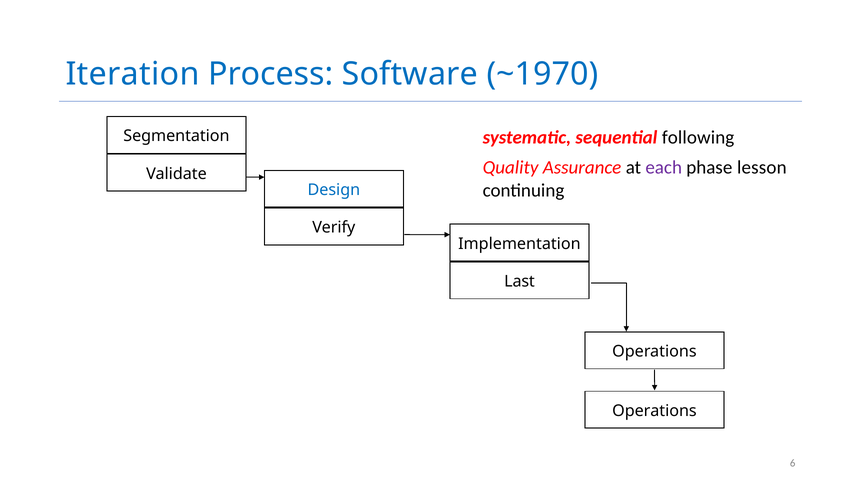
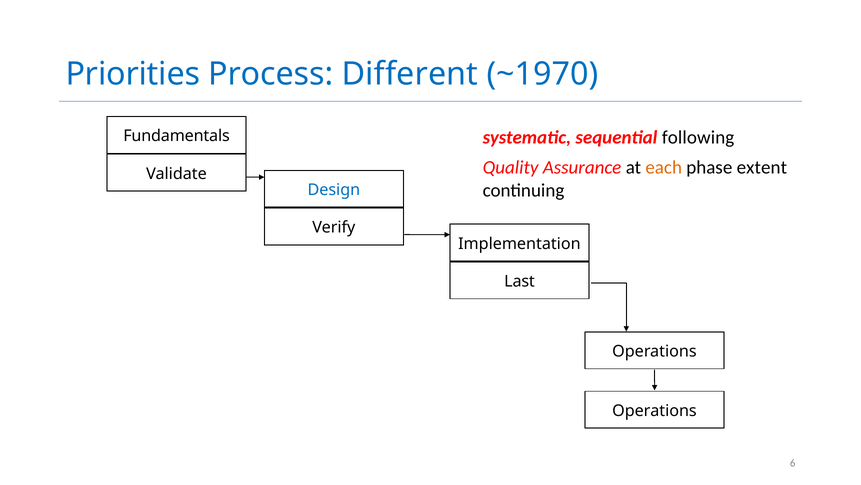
Iteration: Iteration -> Priorities (133, 74)
Software: Software -> Different (410, 74)
Segmentation: Segmentation -> Fundamentals (177, 136)
each colour: purple -> orange (664, 167)
lesson: lesson -> extent (762, 167)
